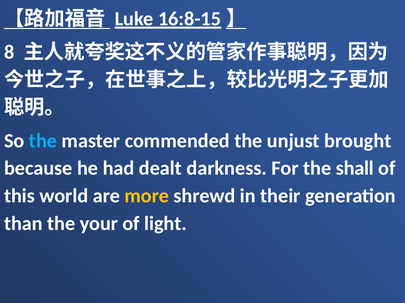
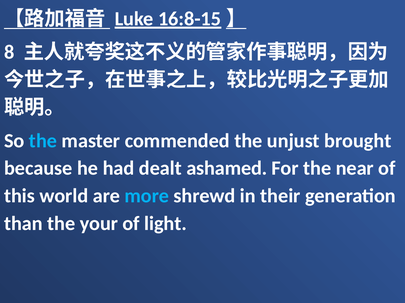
darkness: darkness -> ashamed (227, 169)
shall: shall -> near (355, 169)
more colour: yellow -> light blue (147, 196)
